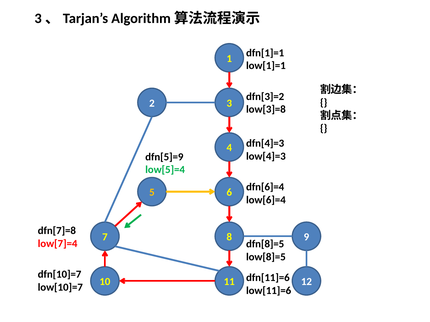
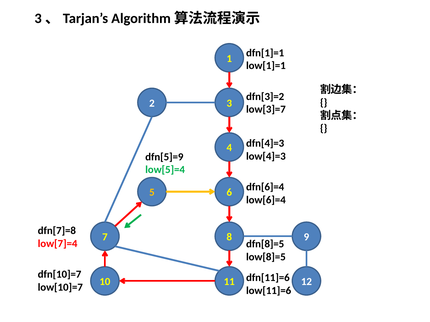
low[3]=8: low[3]=8 -> low[3]=7 (266, 110)
